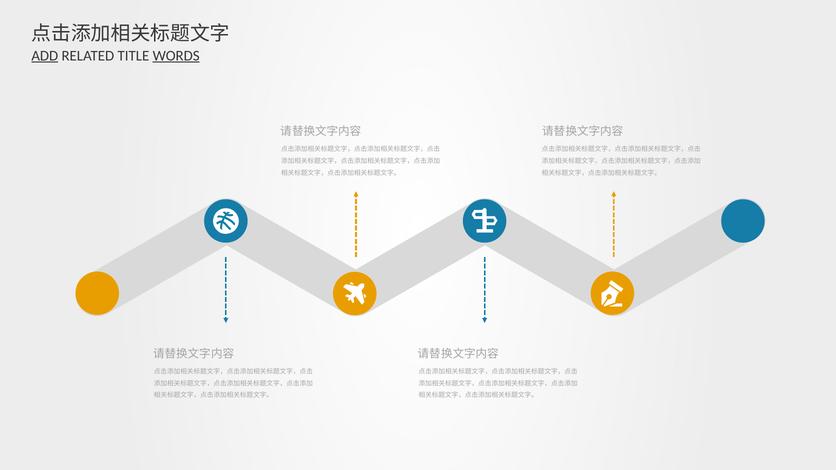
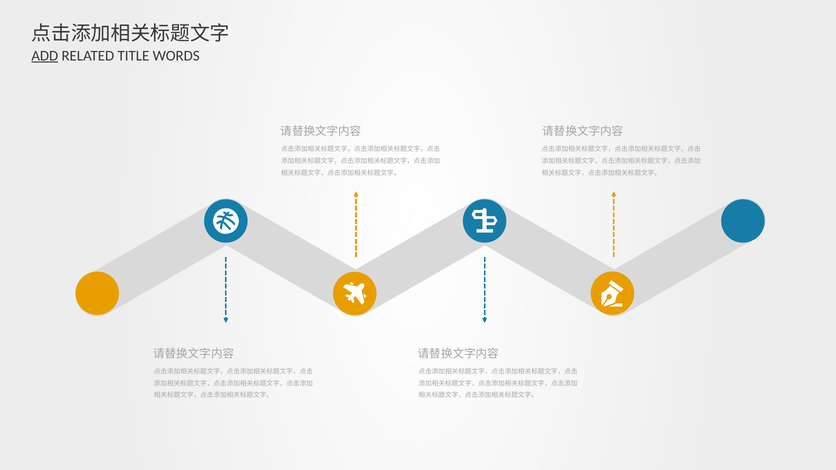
WORDS underline: present -> none (176, 56)
